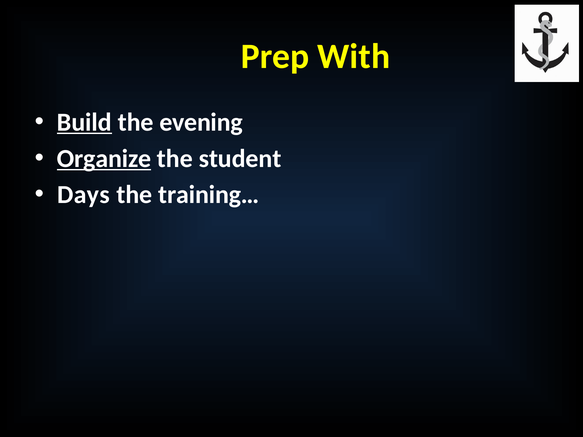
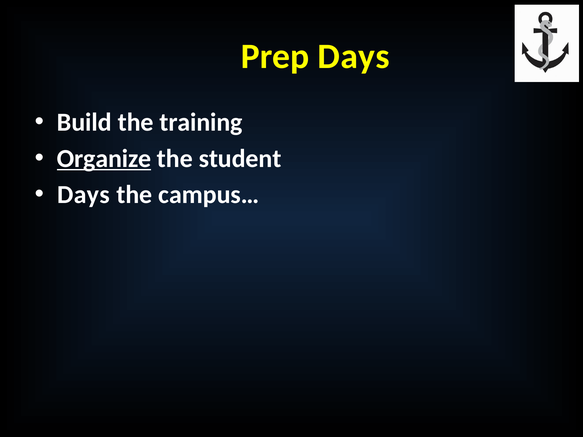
Prep With: With -> Days (354, 56)
Build underline: present -> none (84, 122)
evening: evening -> training (201, 122)
training…: training… -> campus… (209, 195)
